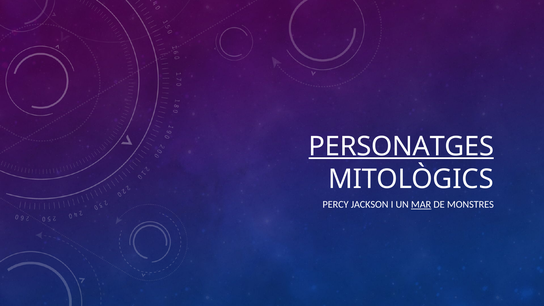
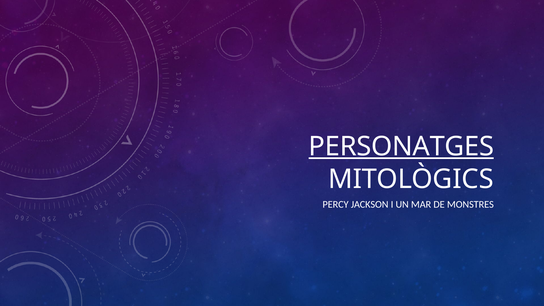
MAR underline: present -> none (421, 205)
